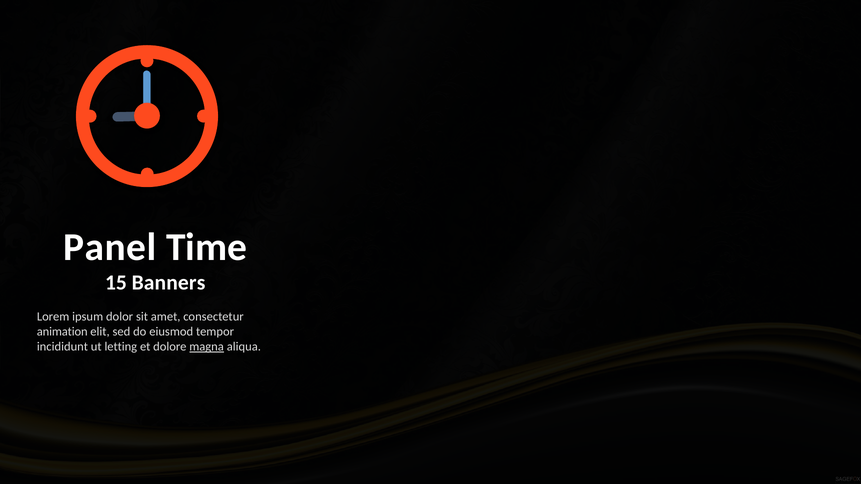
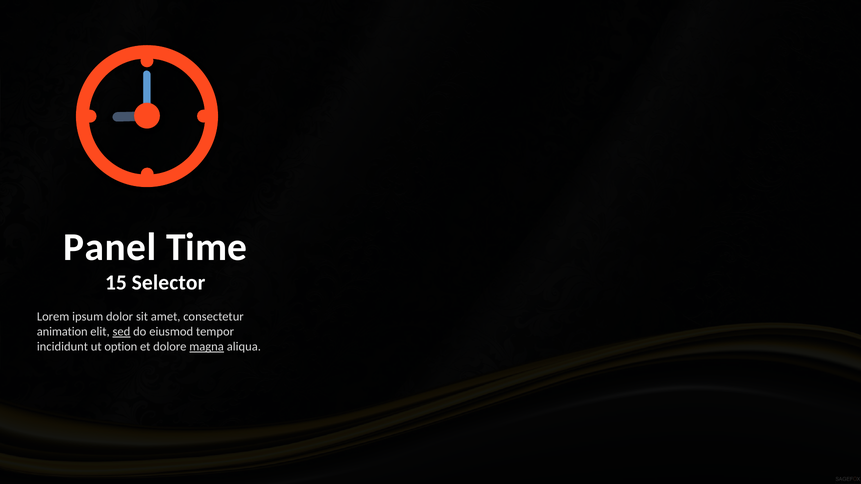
Banners: Banners -> Selector (168, 283)
sed underline: none -> present (121, 332)
letting: letting -> option (121, 347)
